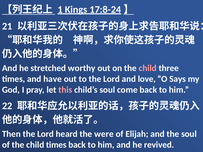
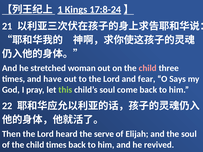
worthy: worthy -> woman (82, 68)
love: love -> fear (147, 79)
this colour: pink -> light green (65, 90)
were: were -> serve (104, 134)
